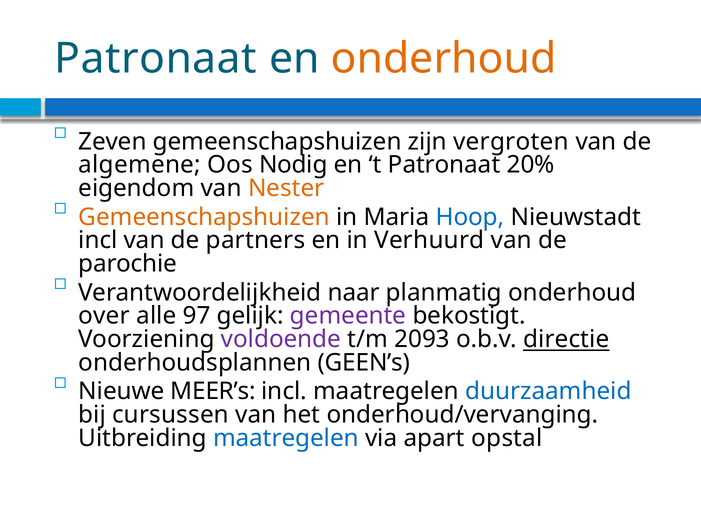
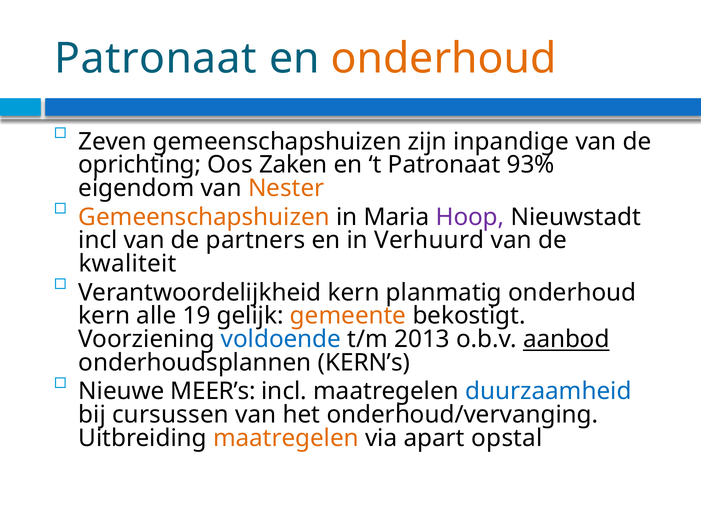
vergroten: vergroten -> inpandige (511, 141)
algemene: algemene -> oprichting (140, 165)
Nodig: Nodig -> Zaken (293, 165)
20%: 20% -> 93% (531, 165)
Hoop colour: blue -> purple (470, 217)
parochie: parochie -> kwaliteit (127, 264)
Verantwoordelijkheid naar: naar -> kern (354, 292)
over: over -> kern (104, 316)
97: 97 -> 19 (197, 316)
gemeente colour: purple -> orange (348, 316)
voldoende colour: purple -> blue (281, 339)
2093: 2093 -> 2013 (422, 339)
directie: directie -> aanbod (566, 339)
GEEN’s: GEEN’s -> KERN’s (364, 362)
maatregelen colour: blue -> orange (286, 438)
